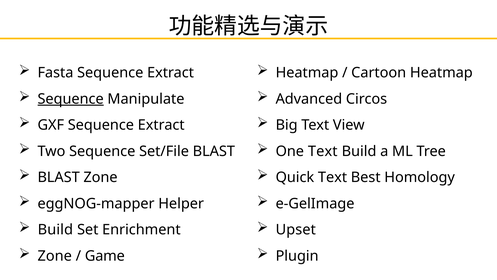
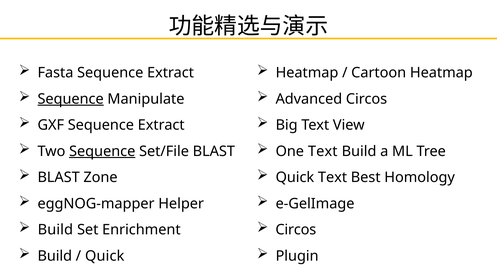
Sequence underline: none -> present (102, 151)
Upset: Upset -> Circos (296, 229)
Zone: Zone -> Build (55, 256)
Game: Game -> Quick (105, 256)
